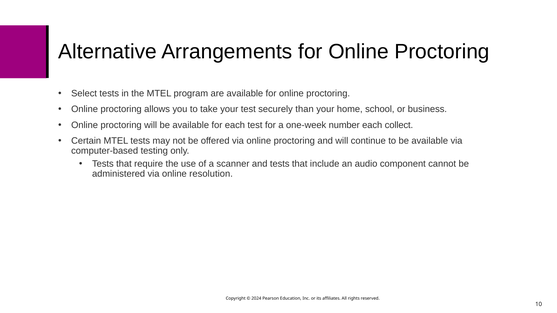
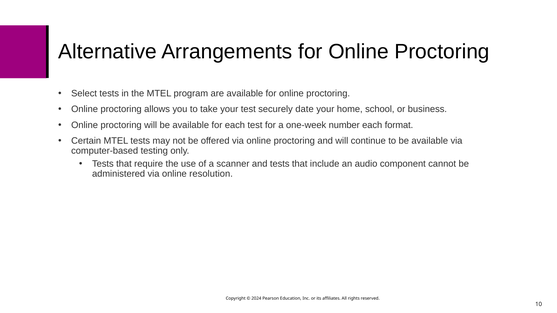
than: than -> date (305, 109)
collect: collect -> format (399, 125)
